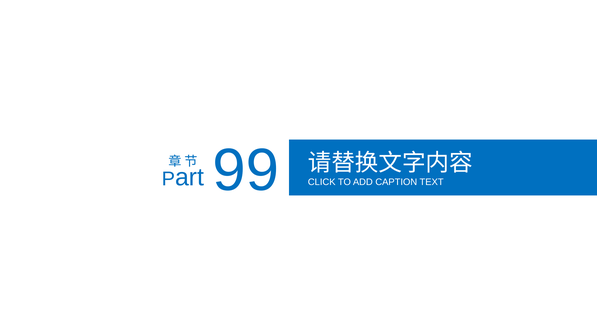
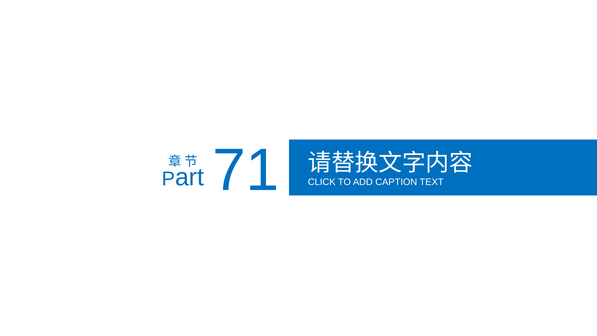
99: 99 -> 71 (246, 170)
